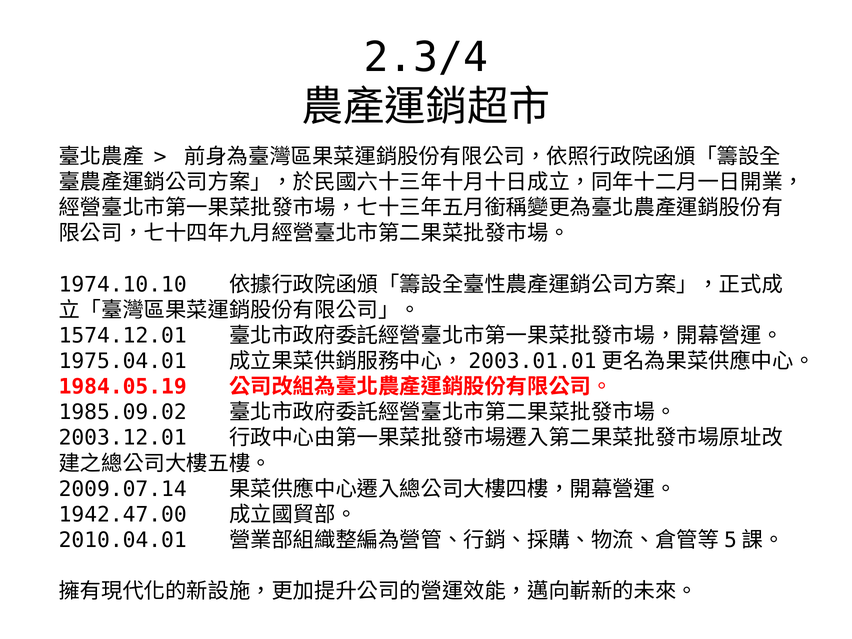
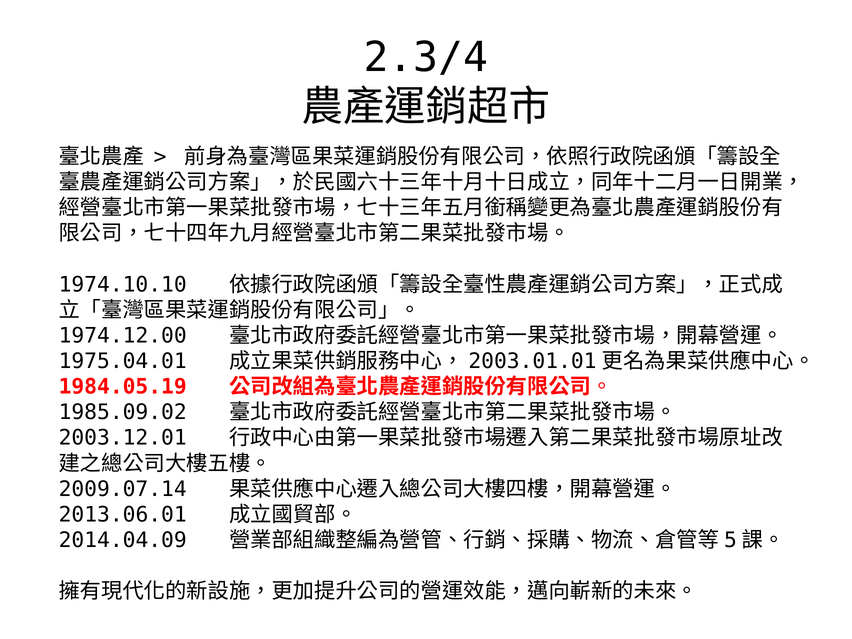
1574.12.01: 1574.12.01 -> 1974.12.00 (123, 336)
1942.47.00: 1942.47.00 -> 2013.06.01 (123, 515)
2010.04.01: 2010.04.01 -> 2014.04.09 (123, 540)
